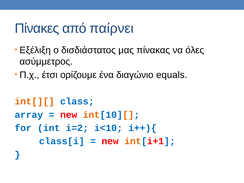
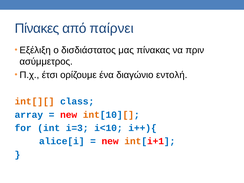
όλες: όλες -> πριν (195, 50)
equals: equals -> εντολή (172, 75)
i=2: i=2 -> i=3 (77, 128)
class[i: class[i -> alice[i (62, 141)
